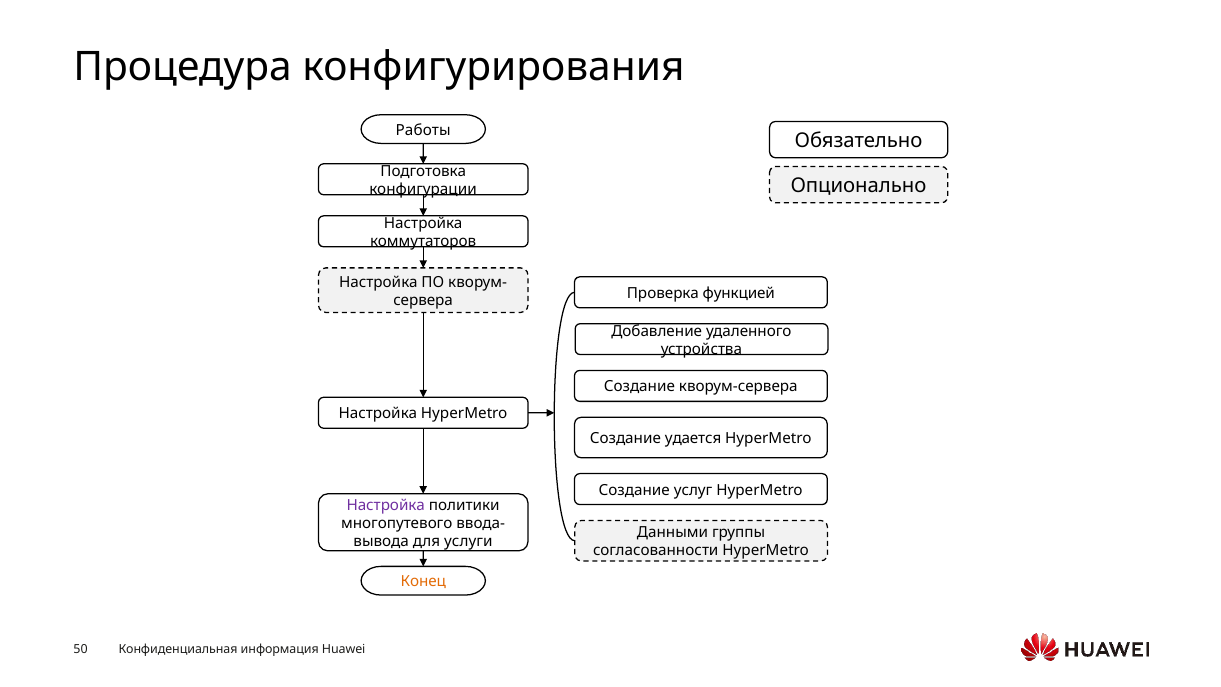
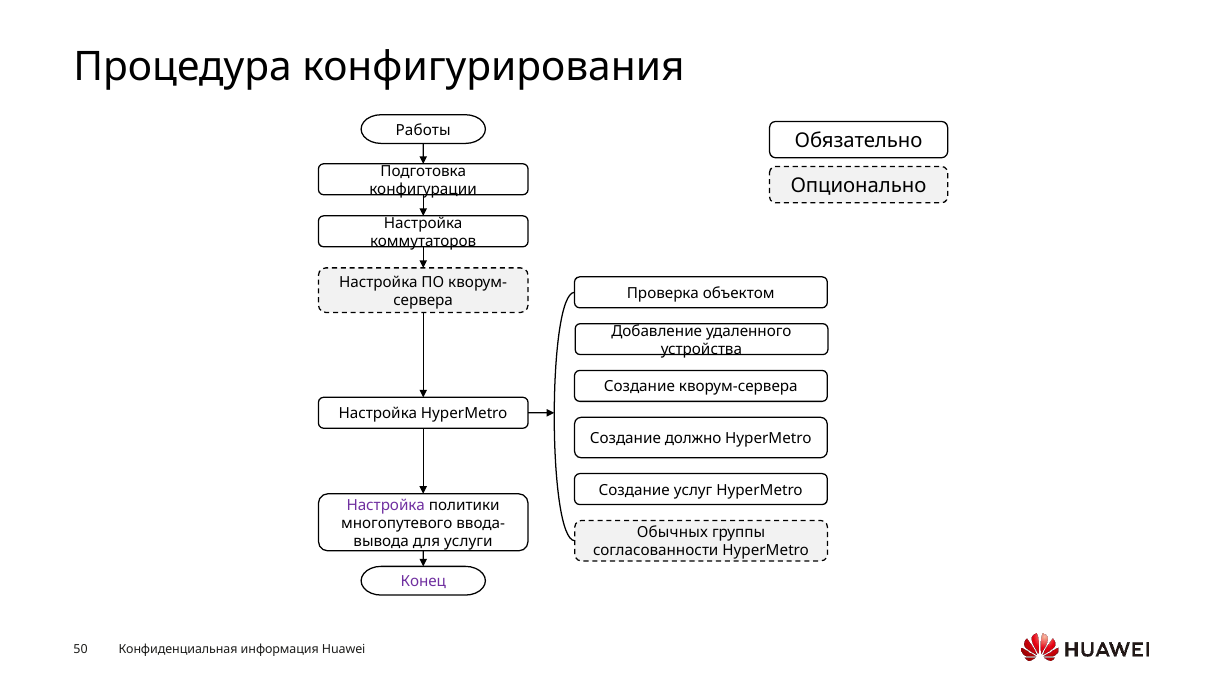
функцией: функцией -> объектом (739, 293)
удается: удается -> должно (693, 438)
Данными: Данными -> Обычных (672, 532)
Конец colour: orange -> purple (423, 582)
